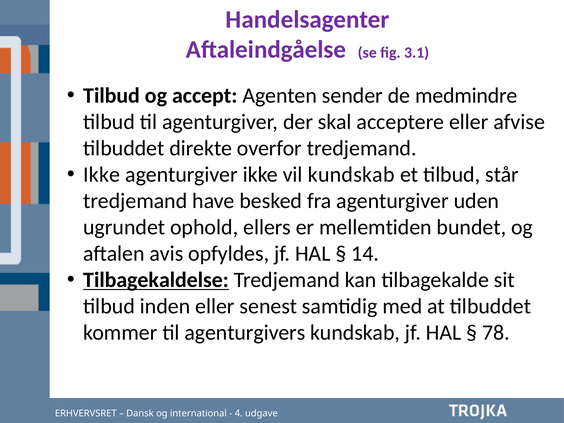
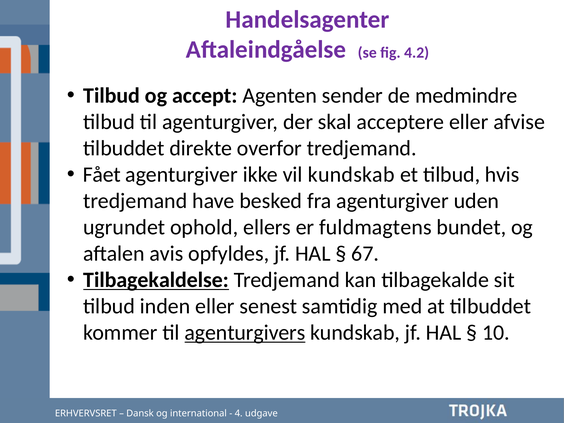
3.1: 3.1 -> 4.2 (417, 53)
Ikke: Ikke -> Fået (102, 175)
står: står -> hvis (502, 175)
mellemtiden: mellemtiden -> fuldmagtens (375, 227)
14: 14 -> 67 (365, 254)
agenturgivers underline: none -> present (245, 333)
78: 78 -> 10 (496, 333)
